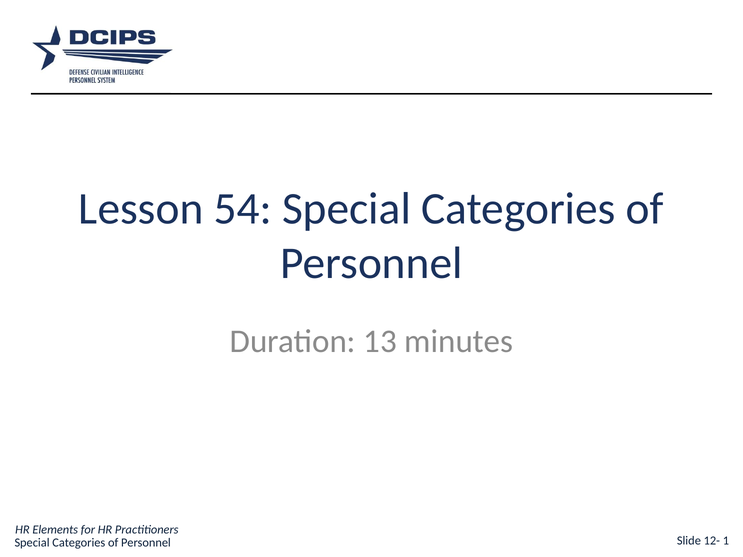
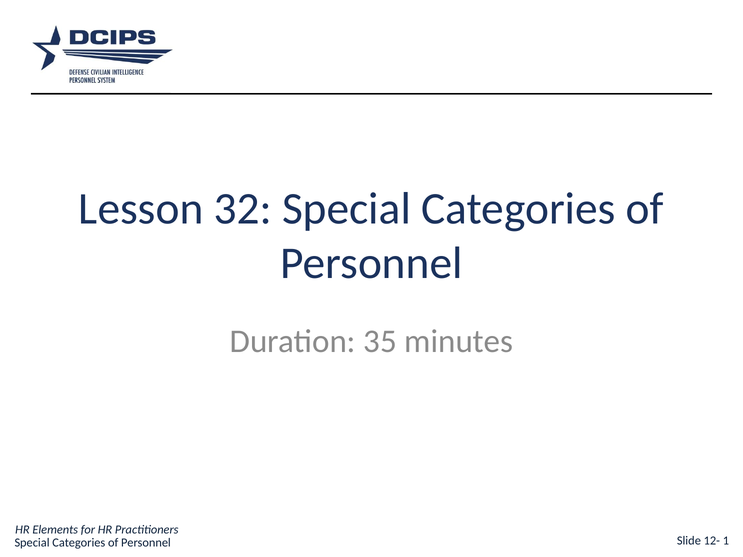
54: 54 -> 32 (243, 209)
13: 13 -> 35 (380, 342)
